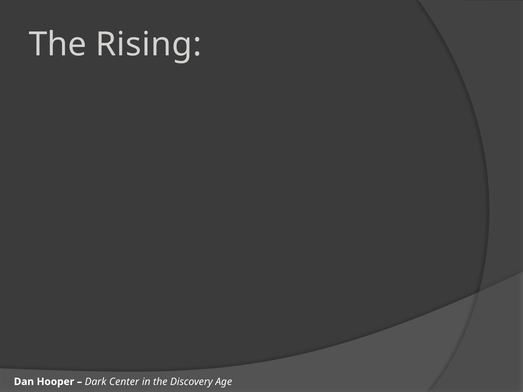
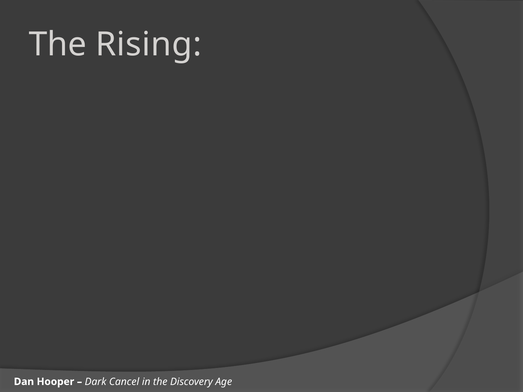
Center: Center -> Cancel (124, 382)
